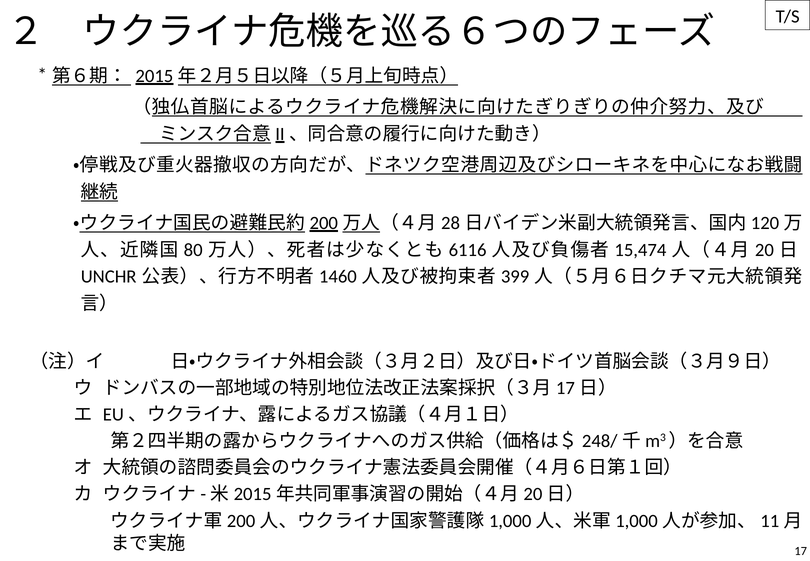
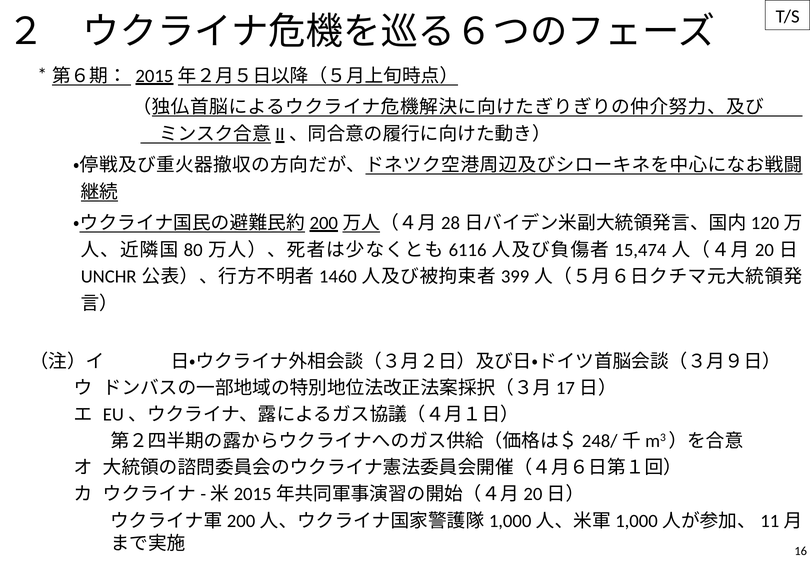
17: 17 -> 16 (801, 551)
